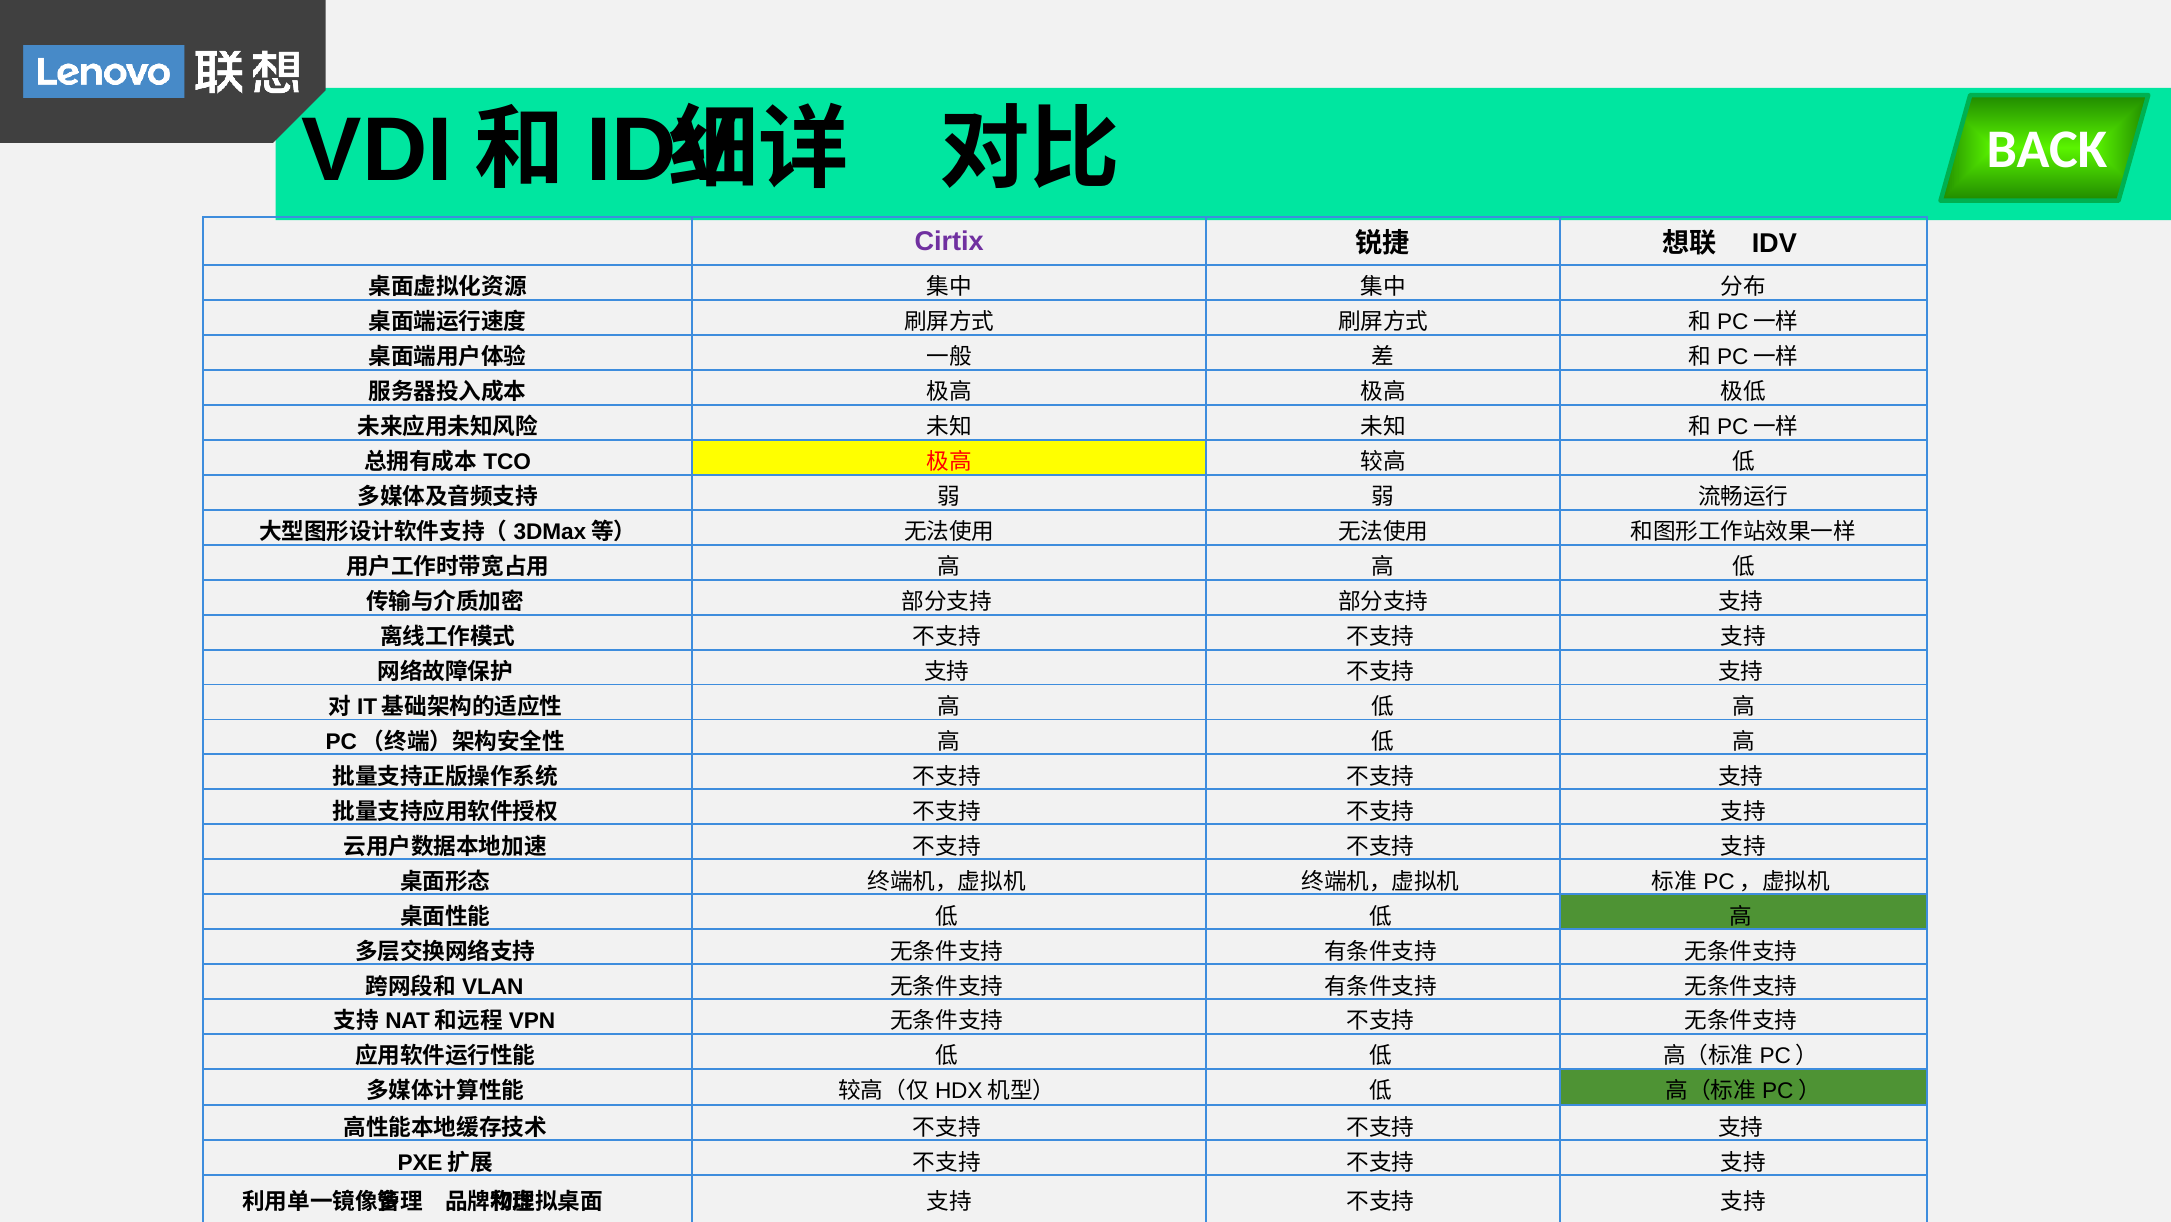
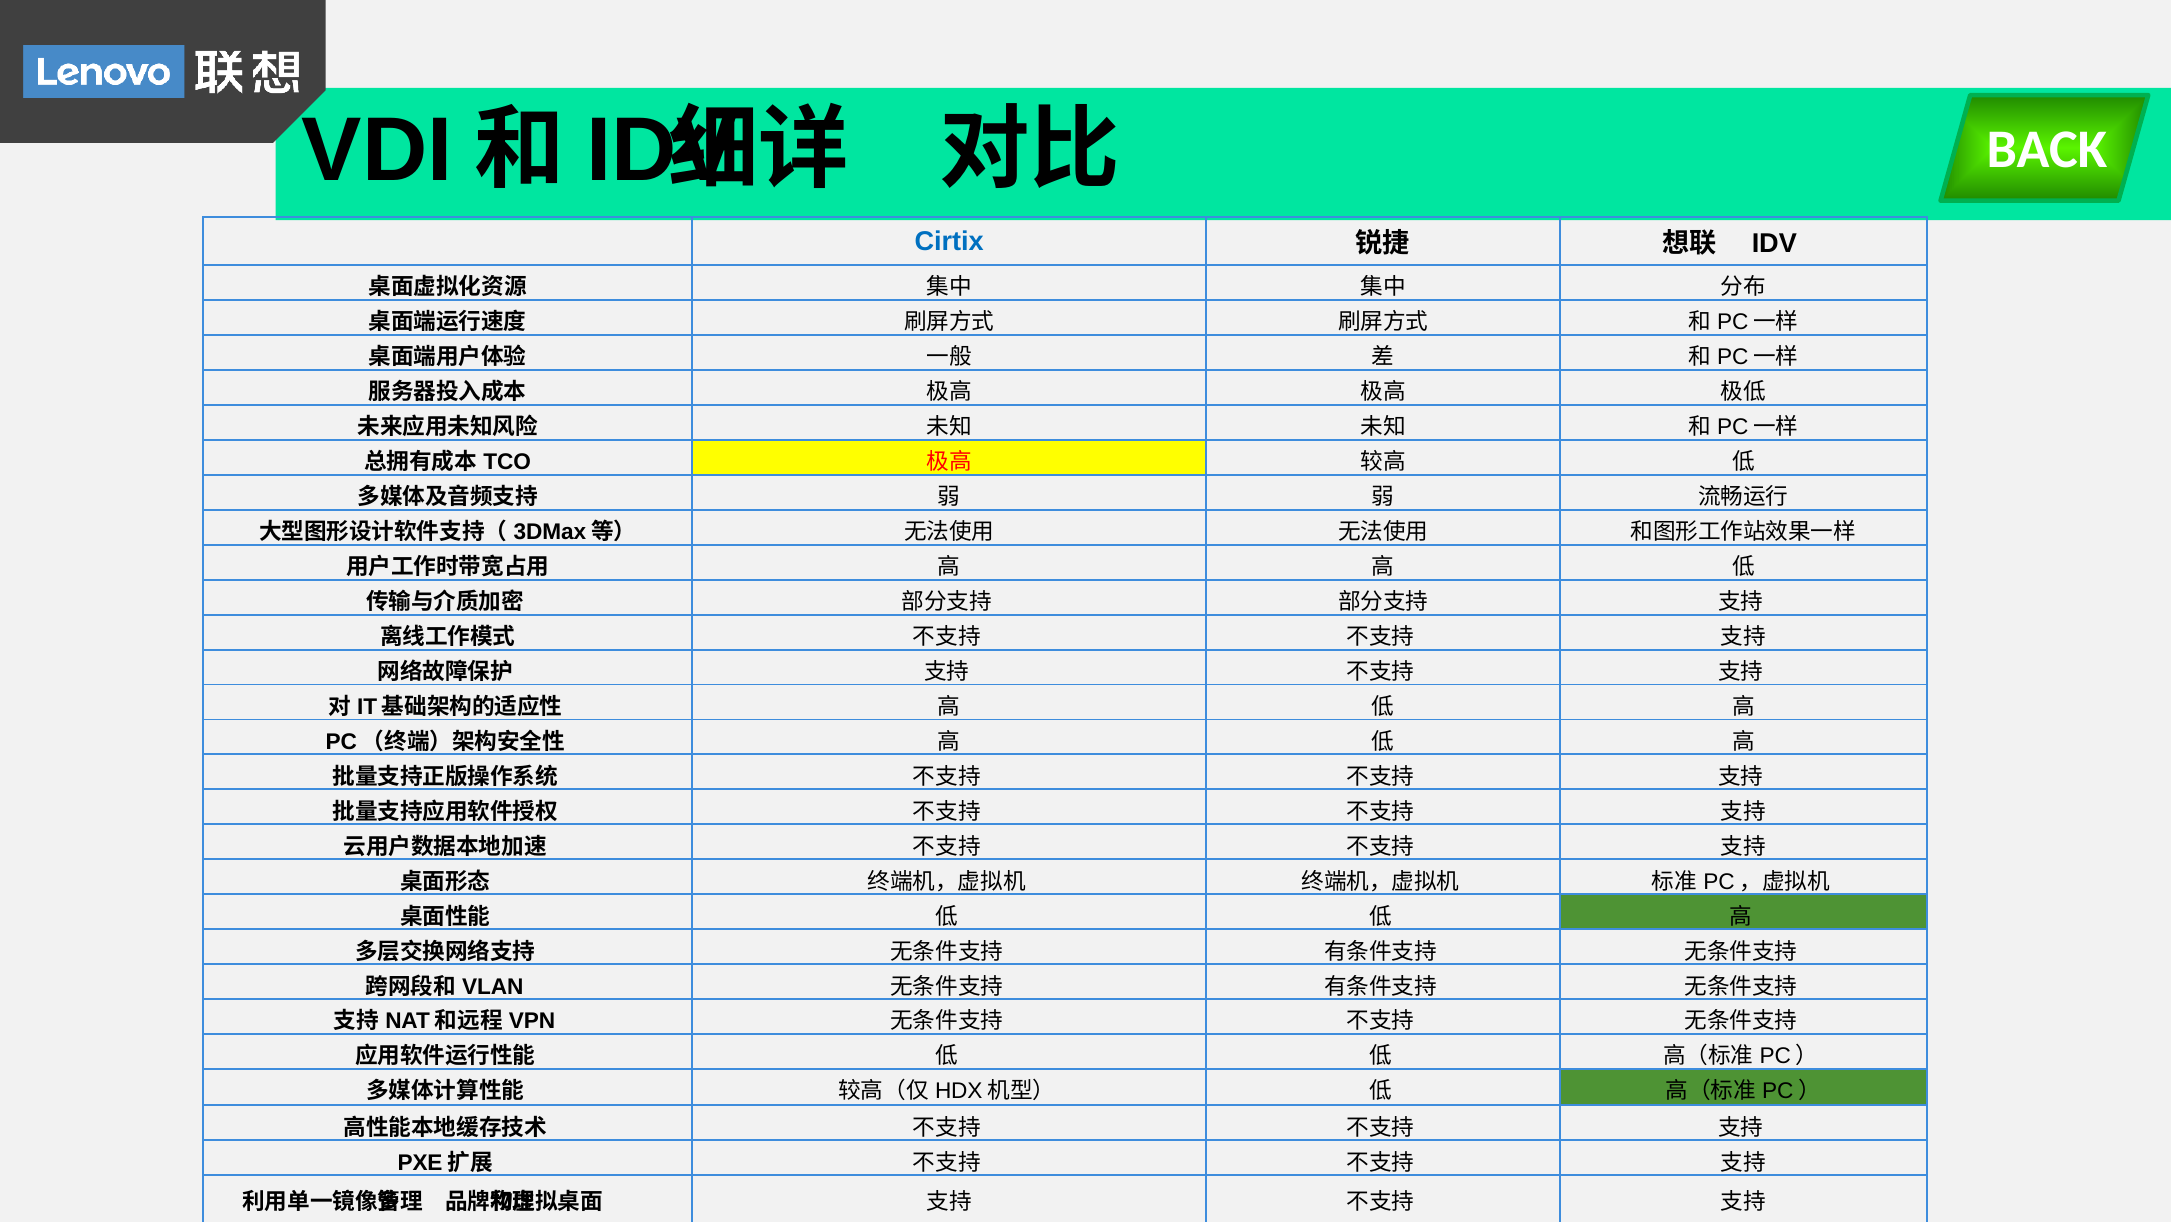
Cirtix colour: purple -> blue (949, 242)
